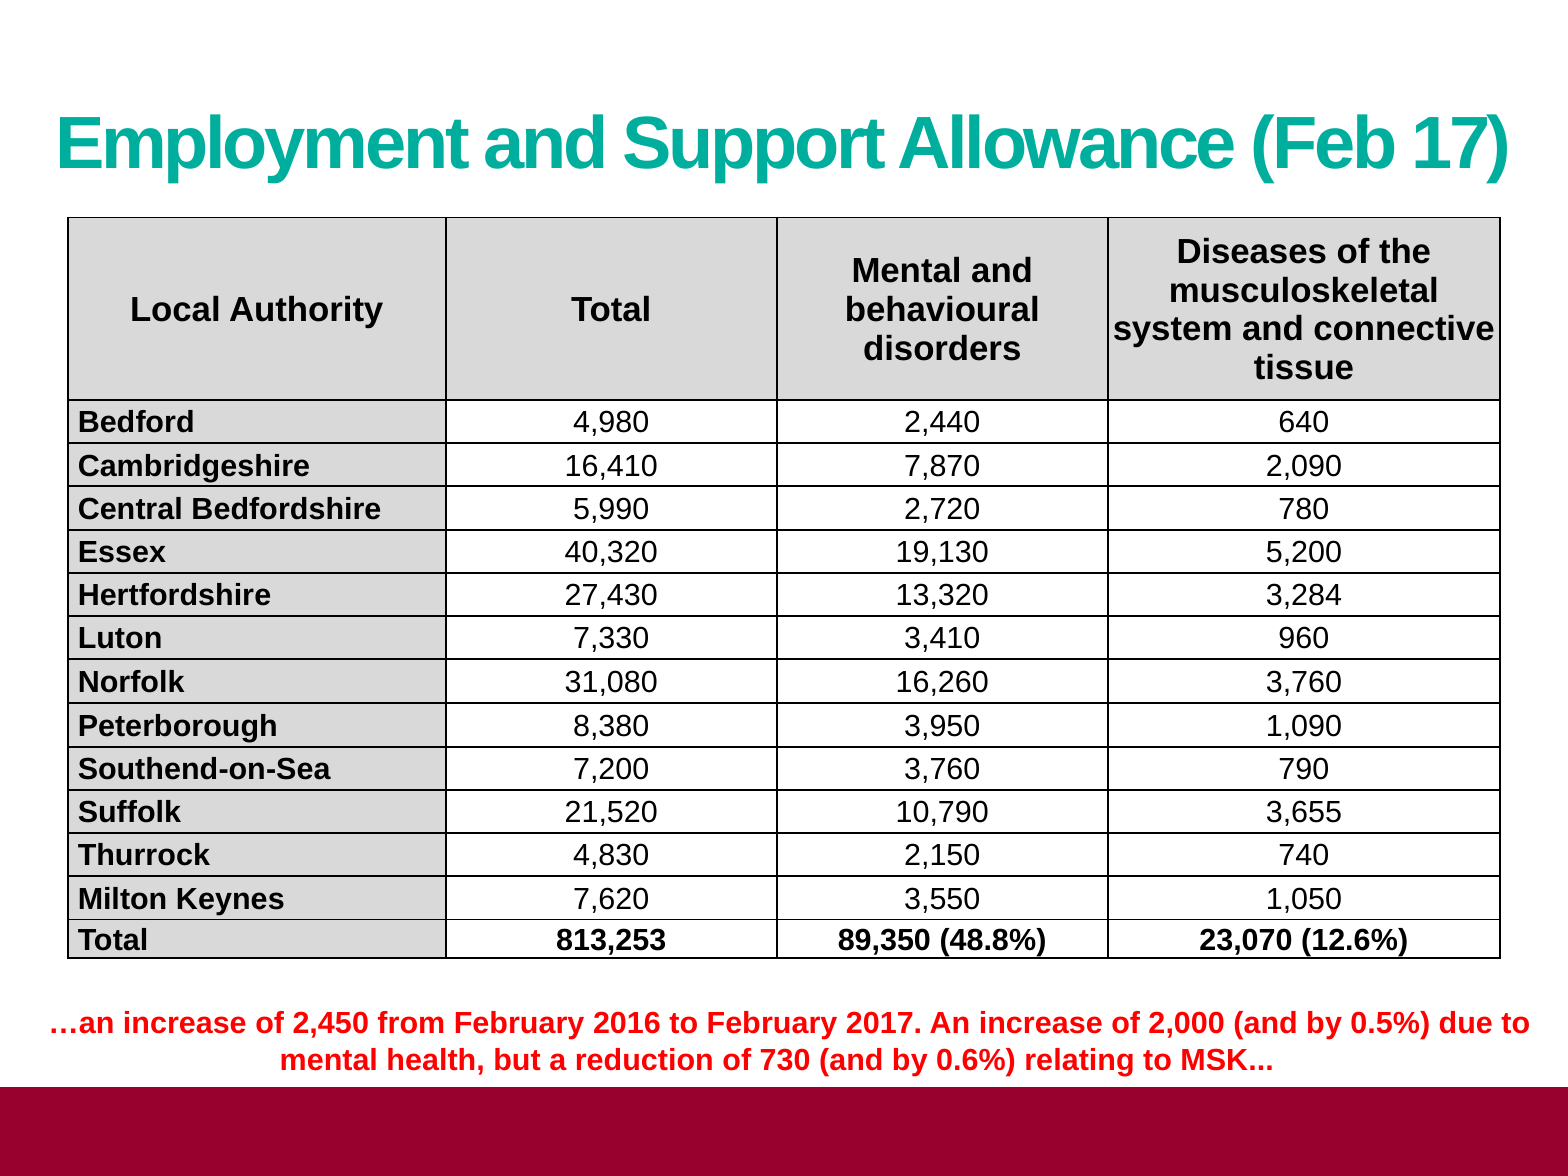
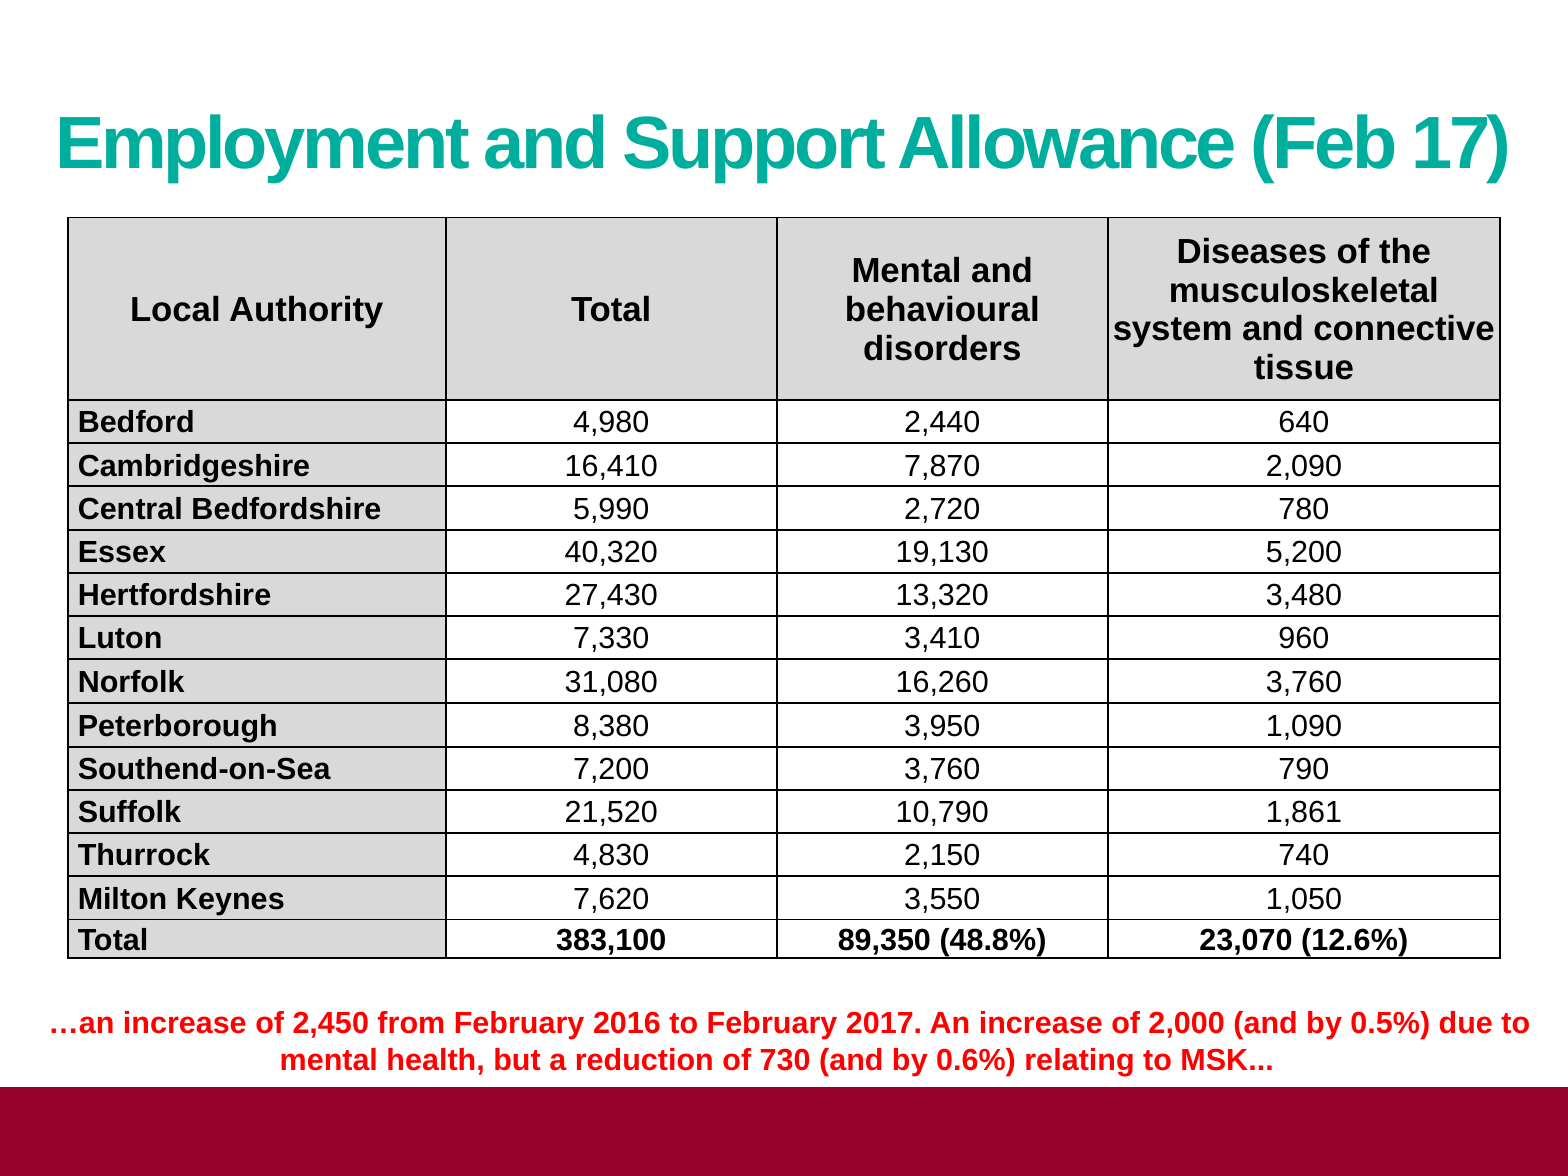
3,284: 3,284 -> 3,480 (1304, 596)
3,655: 3,655 -> 1,861 (1304, 813)
813,253: 813,253 -> 383,100 (611, 940)
